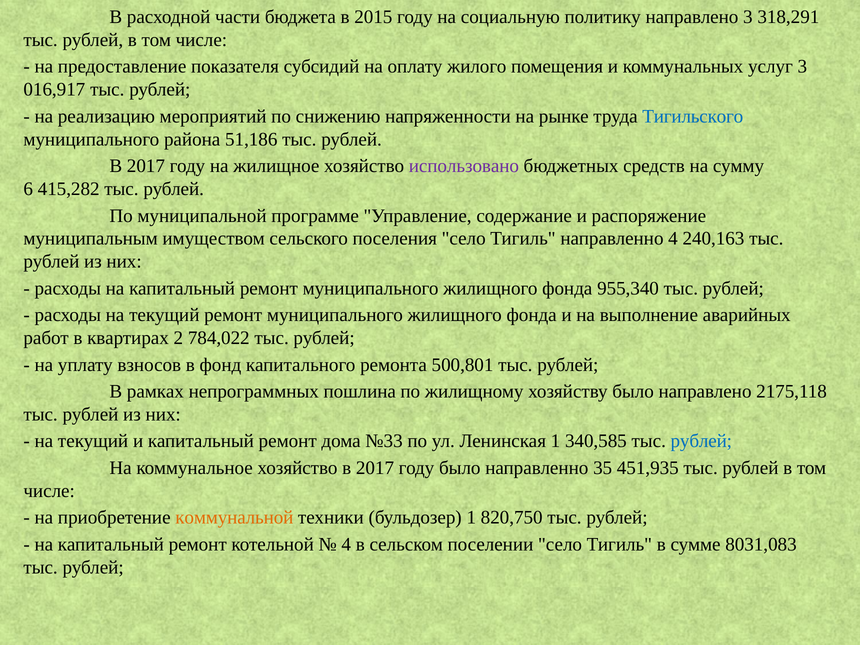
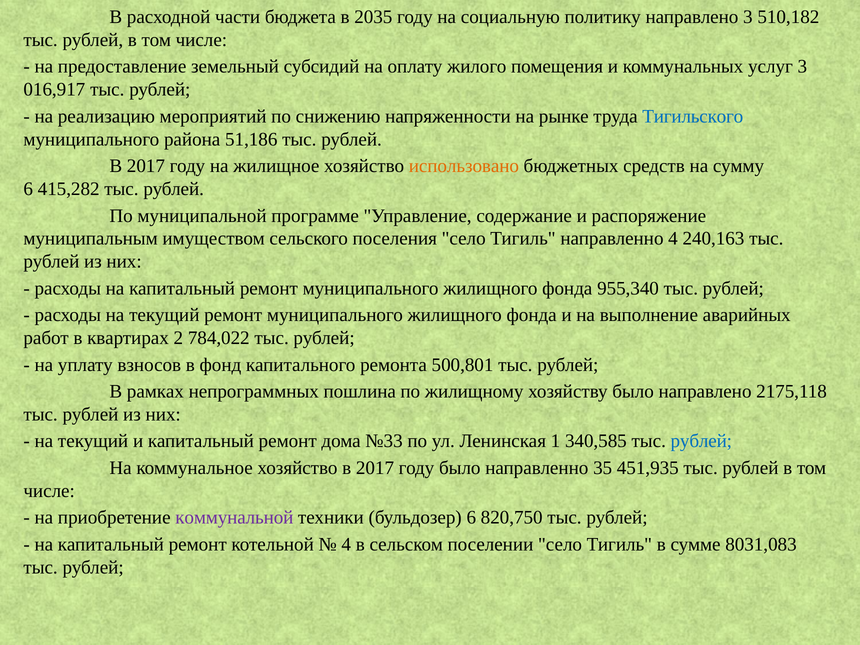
2015: 2015 -> 2035 (373, 17)
318,291: 318,291 -> 510,182 (788, 17)
показателя: показателя -> земельный (235, 67)
использовано colour: purple -> orange (464, 166)
коммунальной colour: orange -> purple (234, 518)
бульдозер 1: 1 -> 6 (471, 518)
